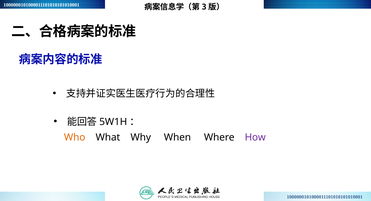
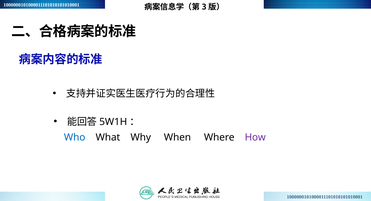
Who colour: orange -> blue (75, 137)
